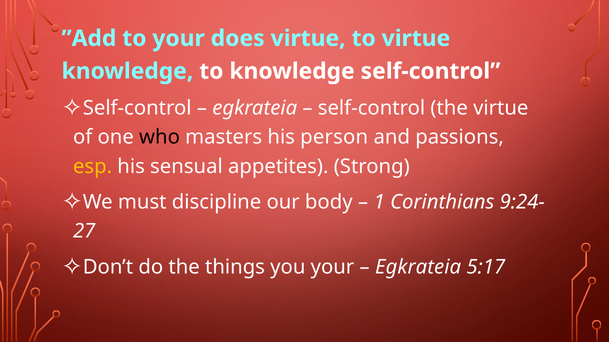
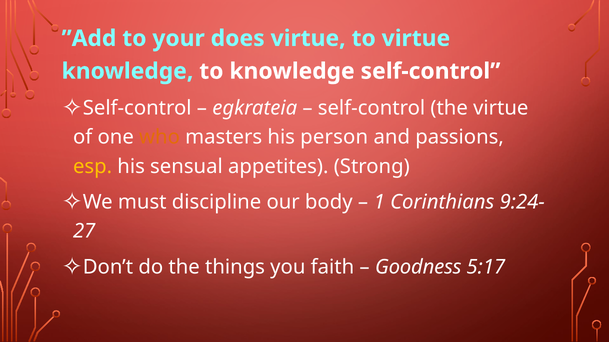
who colour: black -> orange (160, 138)
you your: your -> faith (332, 267)
Egkrateia: Egkrateia -> Goodness (418, 267)
